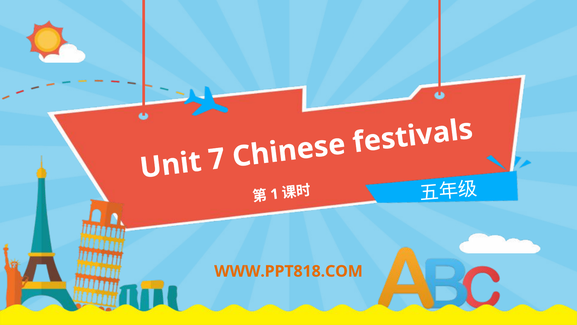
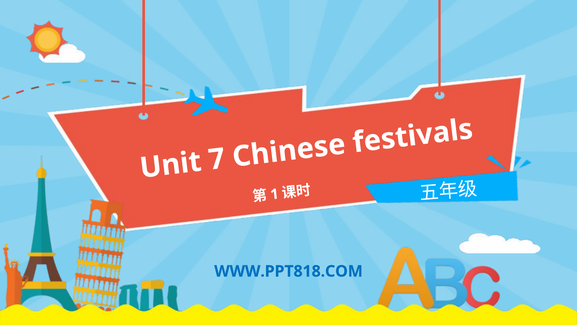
WWW.PPT818.COM colour: orange -> blue (289, 271)
